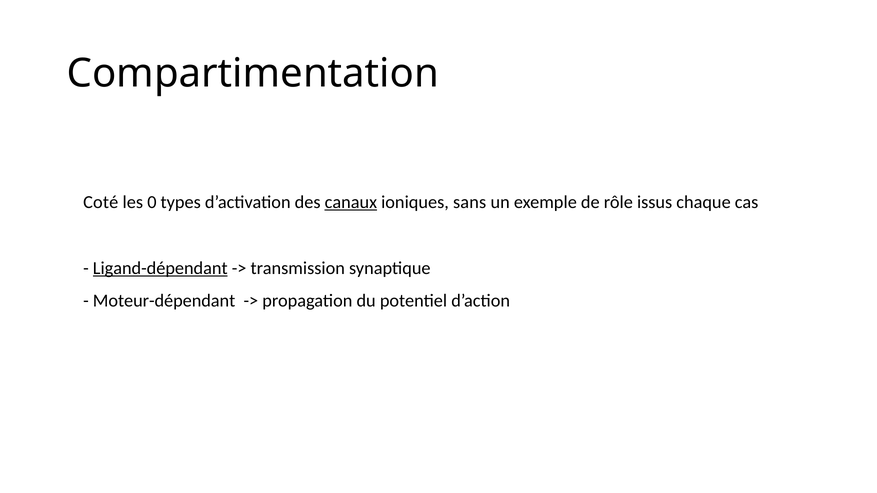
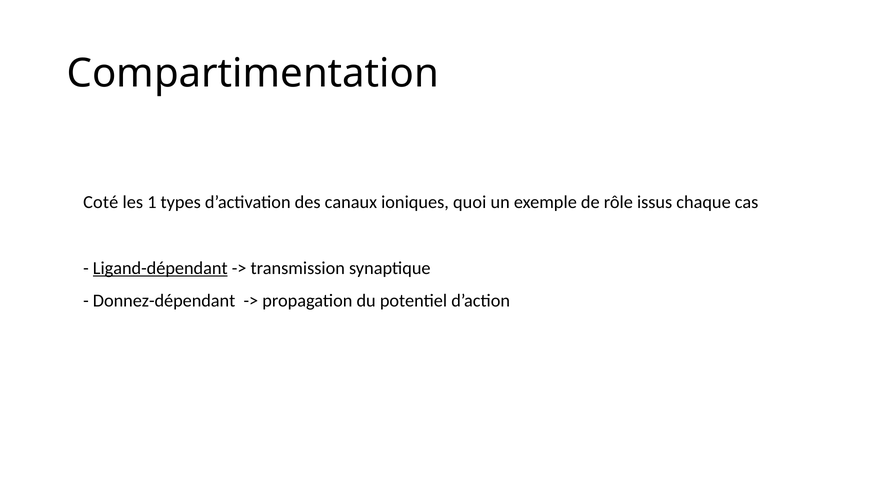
0: 0 -> 1 (152, 202)
canaux underline: present -> none (351, 202)
sans: sans -> quoi (470, 202)
Moteur-dépendant: Moteur-dépendant -> Donnez-dépendant (164, 301)
